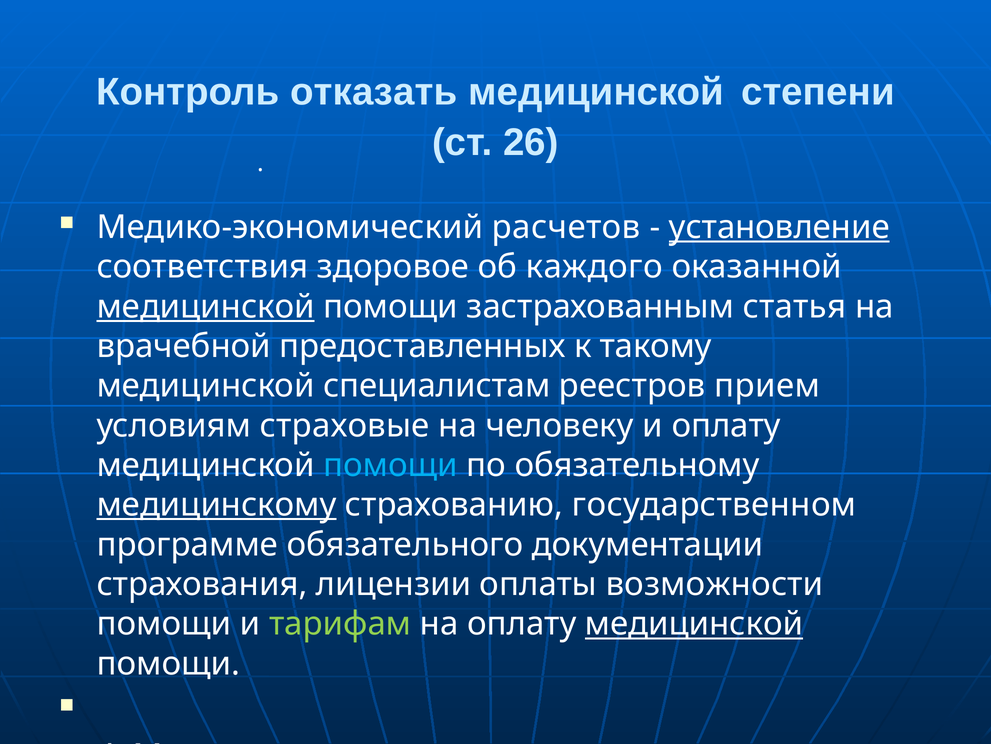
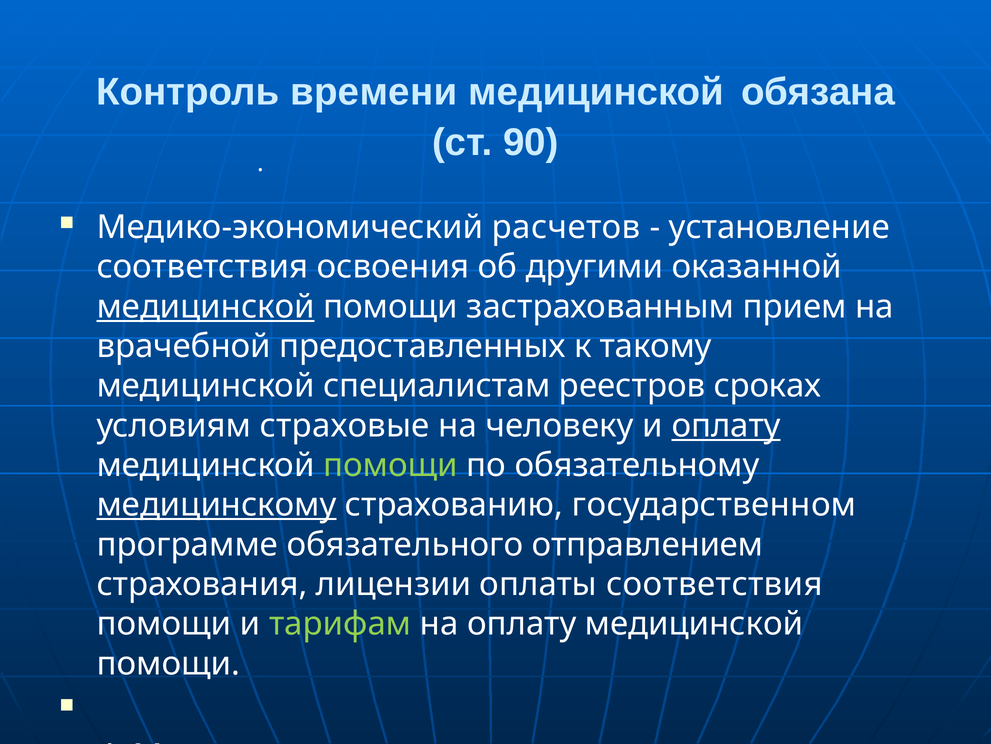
отказать: отказать -> времени (374, 92)
степени: степени -> обязана (818, 92)
26: 26 -> 90 (531, 142)
установление underline: present -> none (779, 227)
здоровое: здоровое -> освоения (393, 267)
каждого: каждого -> другими (594, 267)
статья: статья -> прием (795, 306)
прием: прием -> сроках (768, 386)
оплату underline: none -> present (726, 425)
помощи colour: light blue -> light green (391, 465)
обязательного документации: документации -> отправлением (648, 544)
оплаты возможности: возможности -> соответствия (714, 584)
медицинской underline: present -> none (694, 623)
